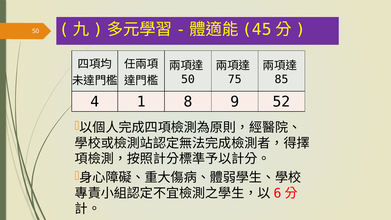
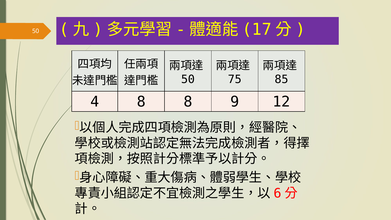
45: 45 -> 17 (257, 29)
4 1: 1 -> 8 (141, 102)
52: 52 -> 12 (281, 102)
